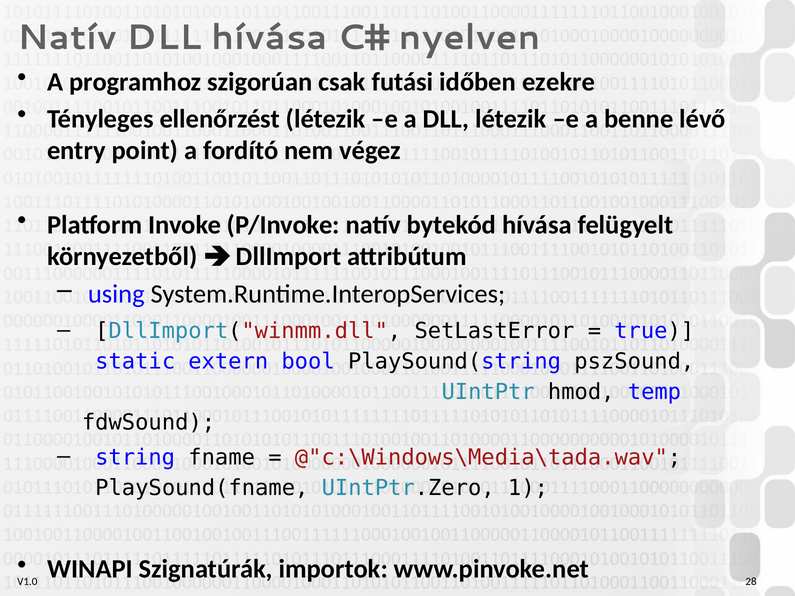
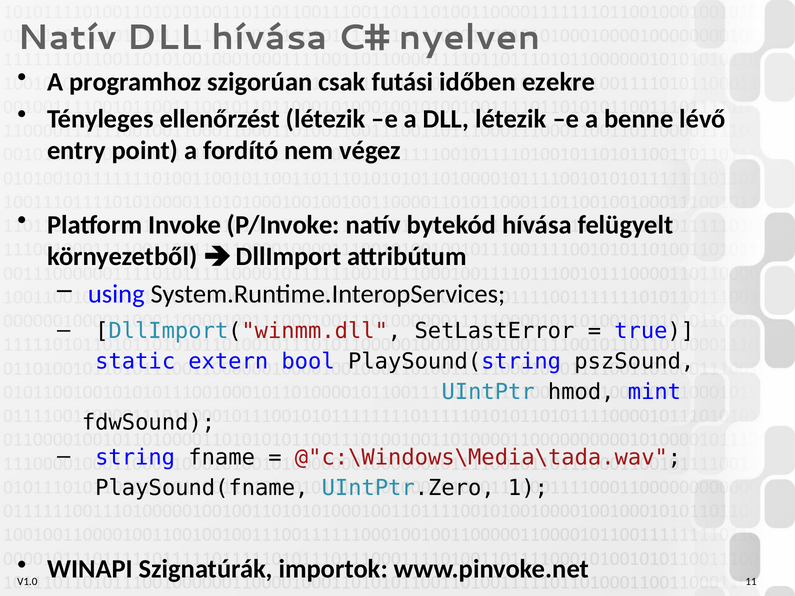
temp: temp -> mint (654, 392)
28: 28 -> 11 (751, 582)
